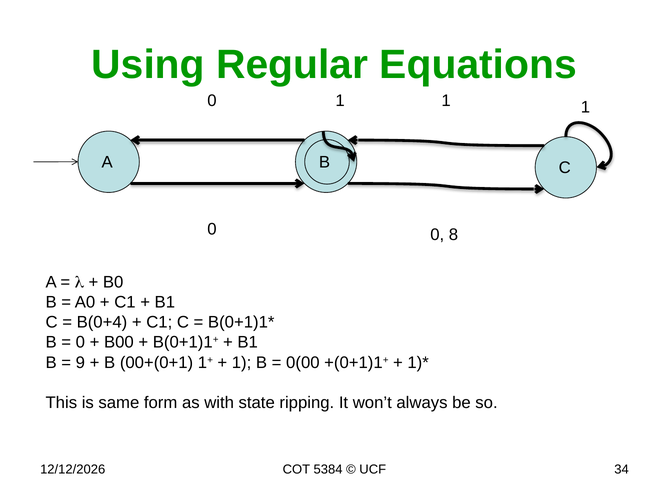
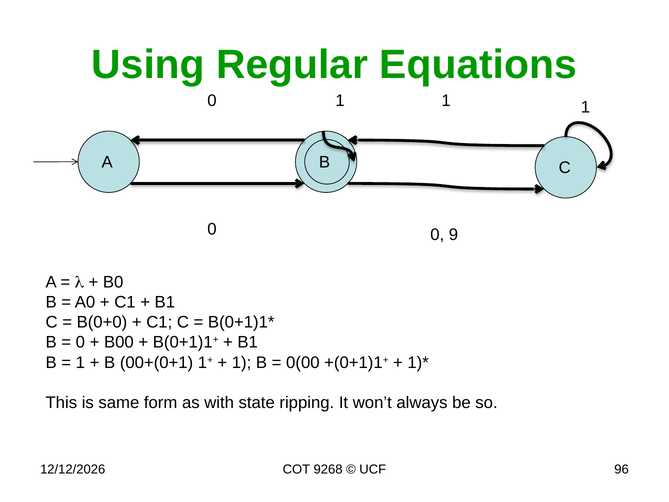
8: 8 -> 9 (453, 235)
B(0+4: B(0+4 -> B(0+0 (102, 322)
9: 9 -> 1 (80, 362)
5384: 5384 -> 9268 (328, 469)
34: 34 -> 96 (622, 469)
